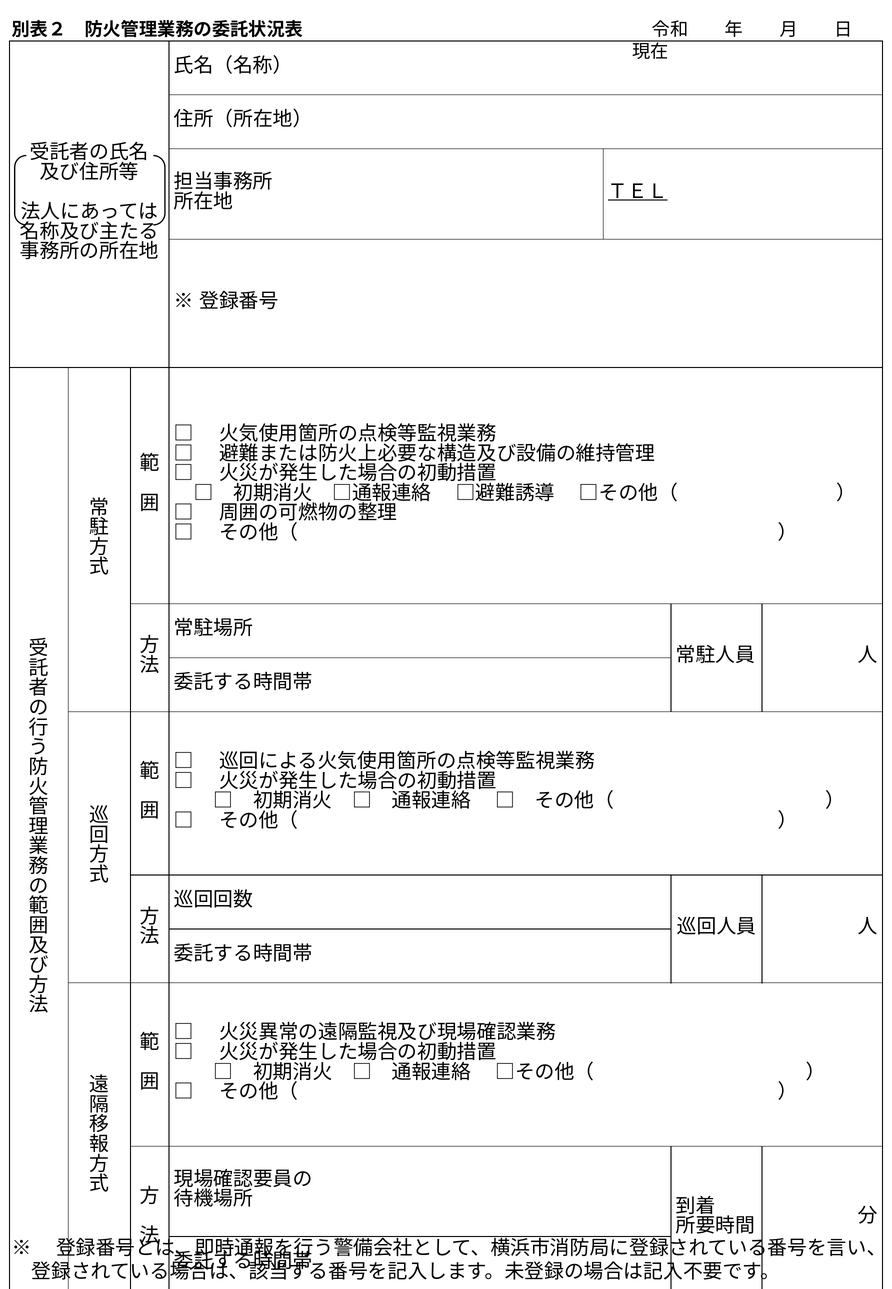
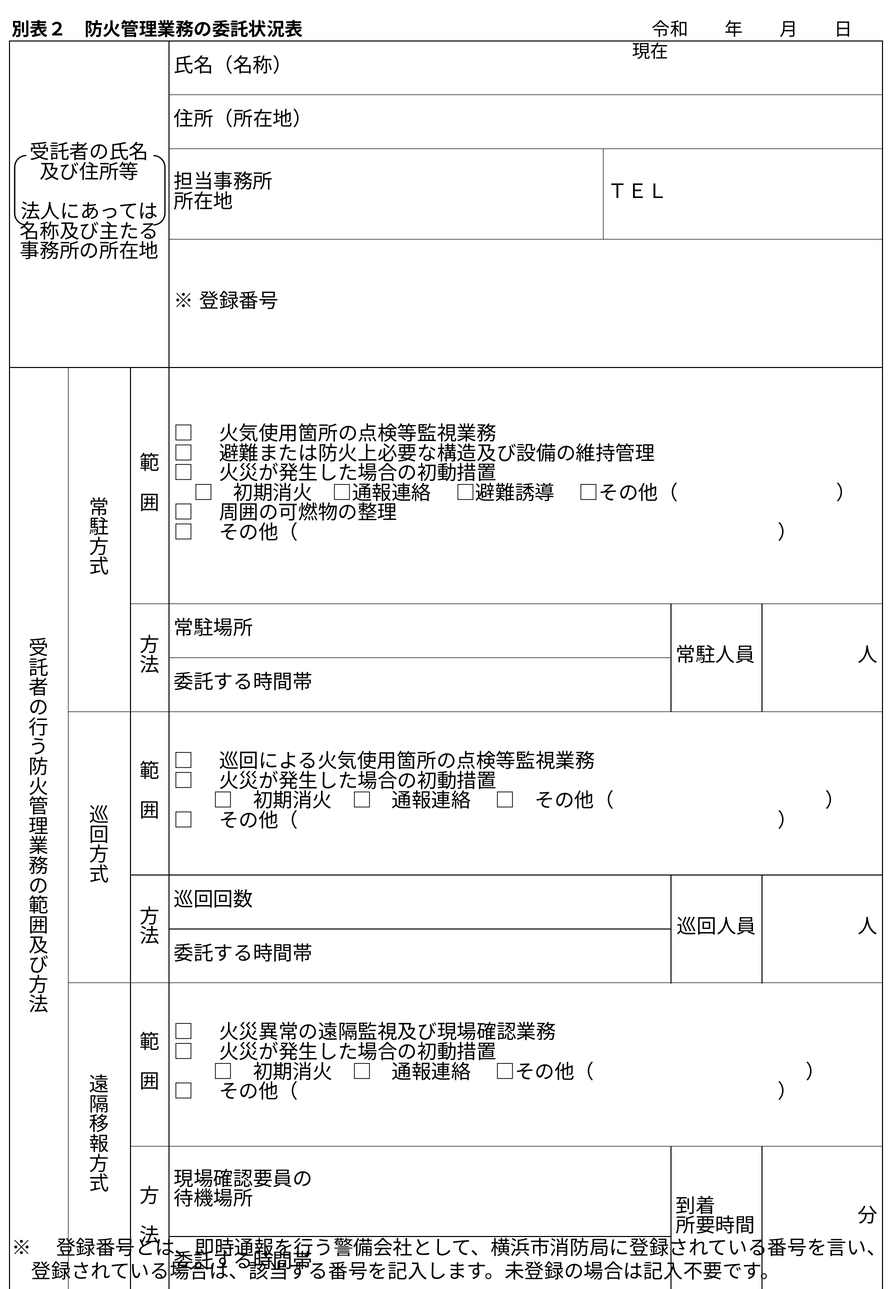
ＴＥＬ underline: present -> none (638, 192)
